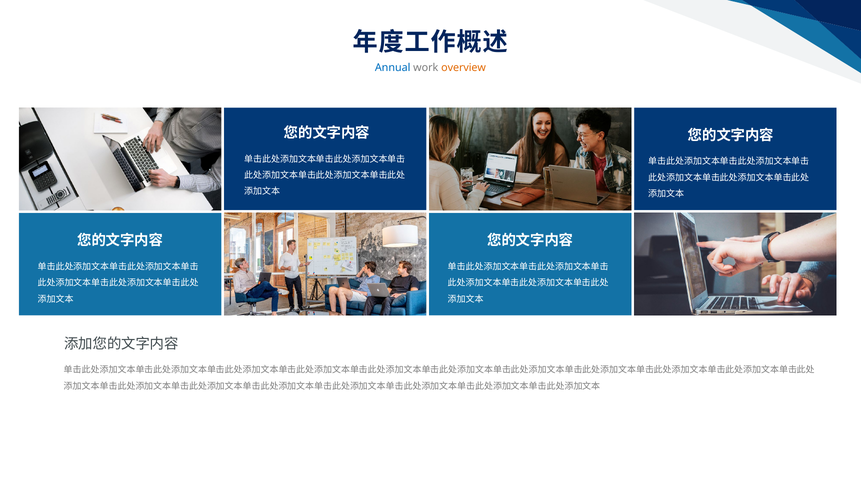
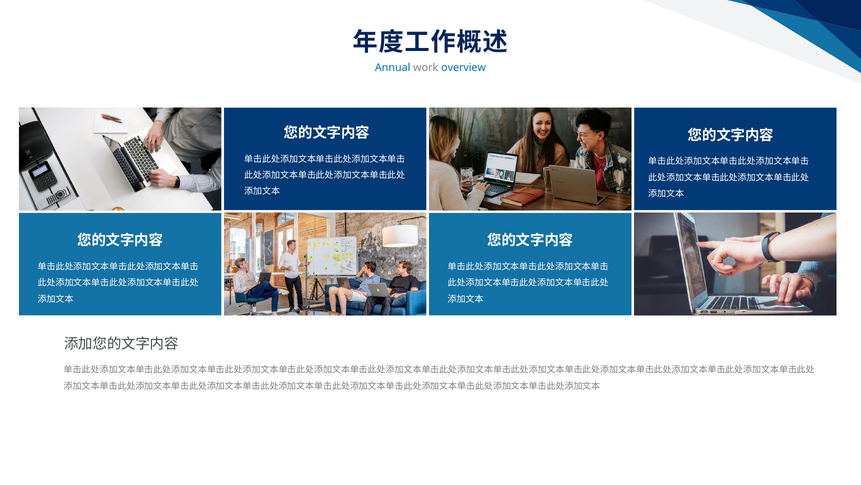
overview colour: orange -> blue (464, 67)
